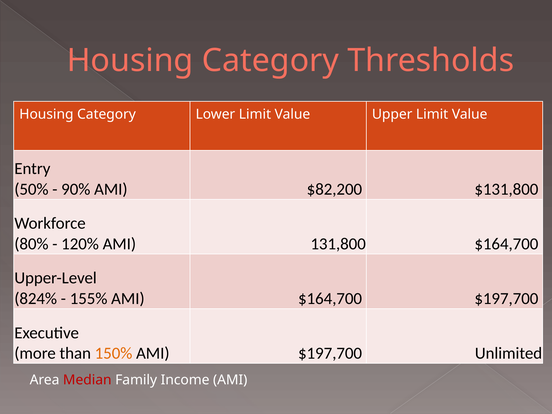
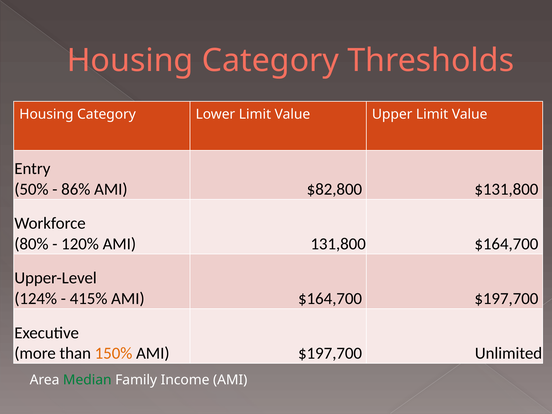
90%: 90% -> 86% (76, 189)
$82,200: $82,200 -> $82,800 (334, 189)
824%: 824% -> 124% (36, 299)
155%: 155% -> 415% (89, 299)
Median colour: red -> green (87, 380)
